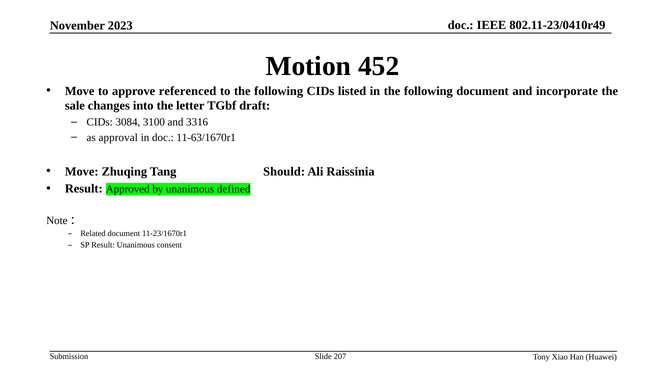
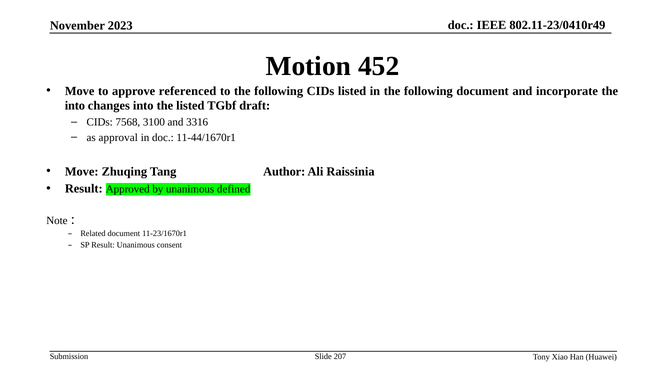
sale: sale -> into (75, 106)
the letter: letter -> listed (190, 106)
3084: 3084 -> 7568 (128, 122)
11-63/1670r1: 11-63/1670r1 -> 11-44/1670r1 (206, 137)
Should: Should -> Author (284, 171)
